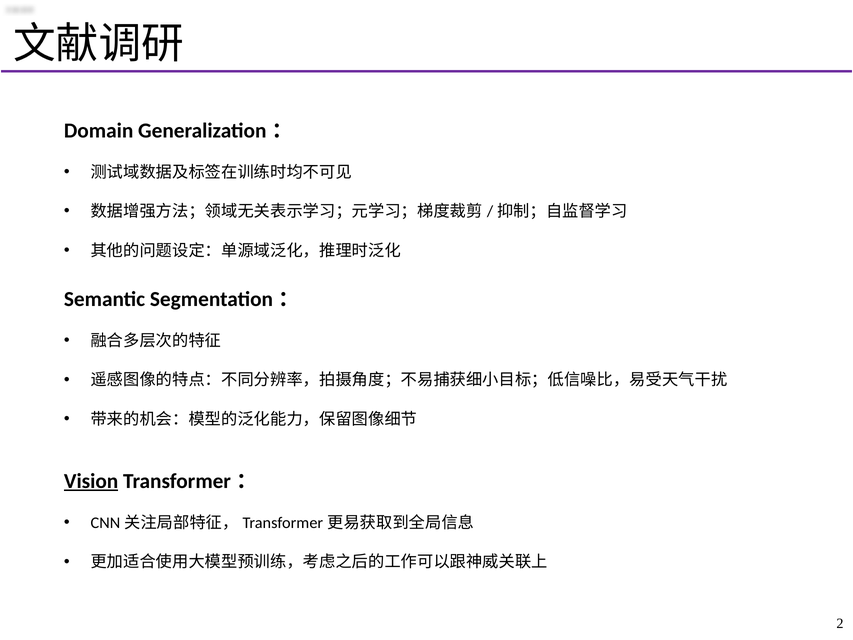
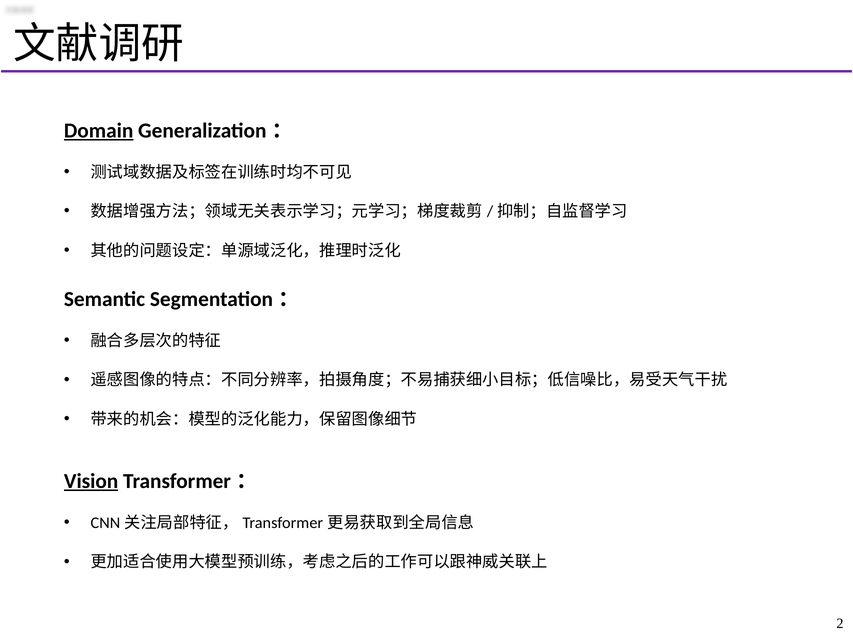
Domain underline: none -> present (99, 131)
